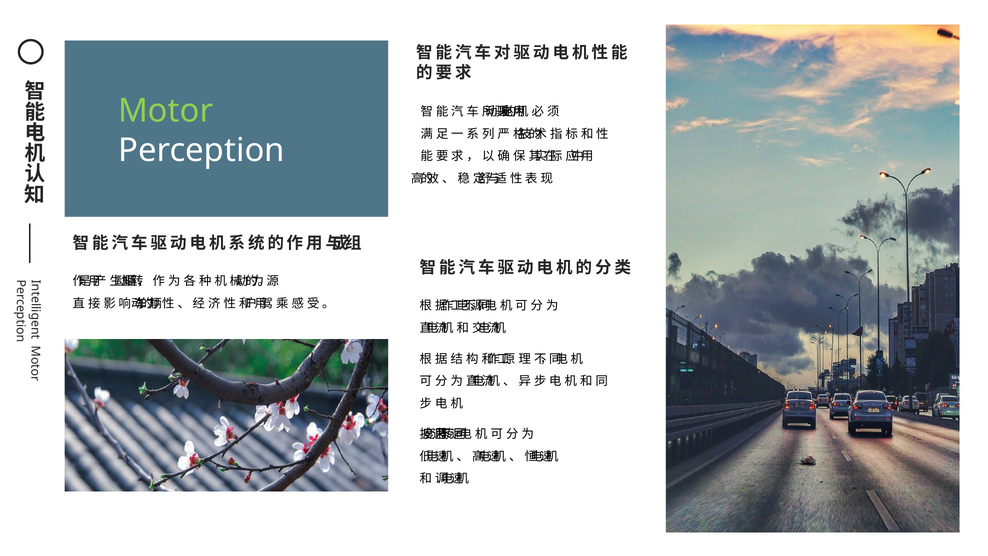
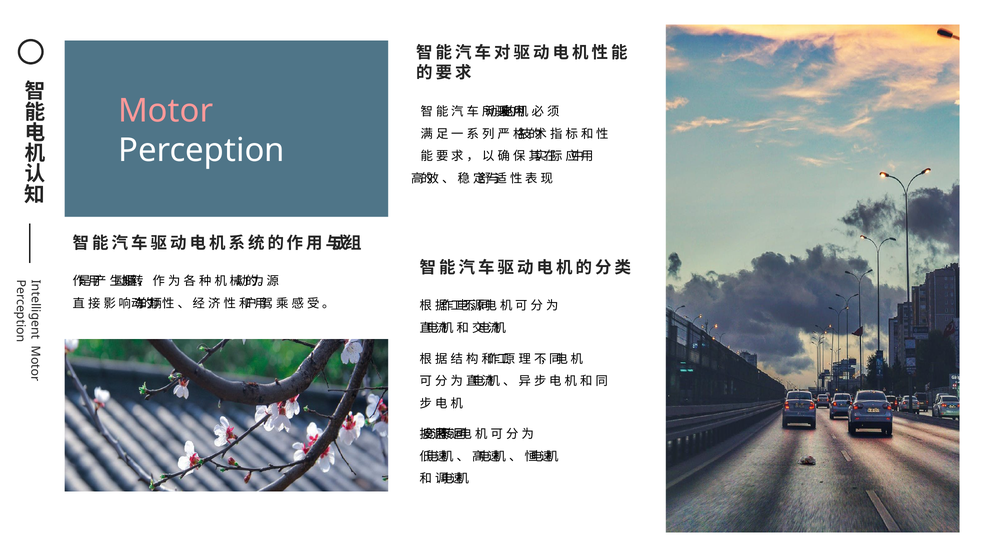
Motor colour: light green -> pink (166, 111)
